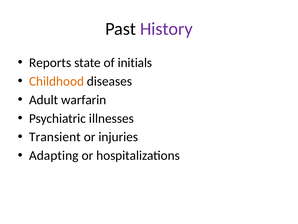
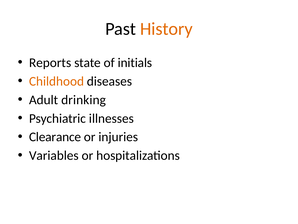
History colour: purple -> orange (166, 29)
warfarin: warfarin -> drinking (84, 100)
Transient: Transient -> Clearance (55, 137)
Adapting: Adapting -> Variables (54, 155)
